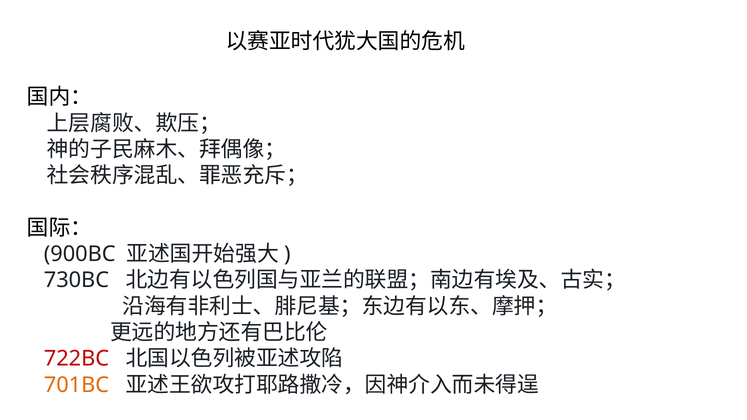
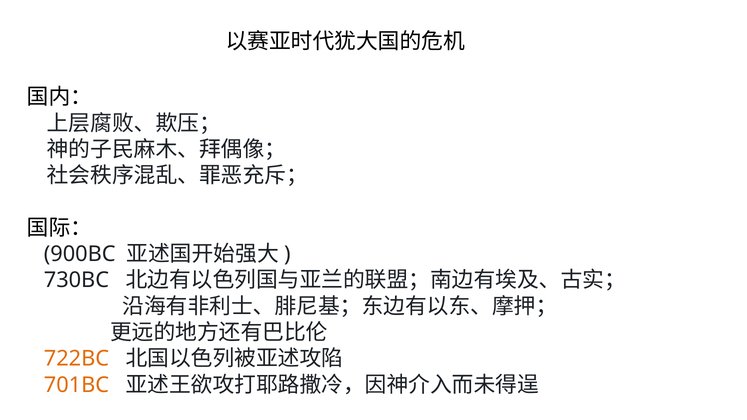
722BC colour: red -> orange (76, 359)
